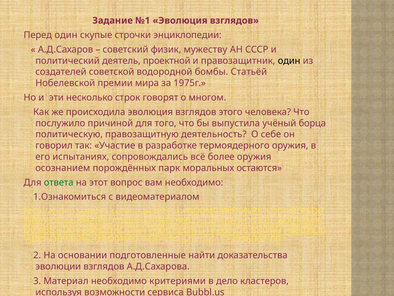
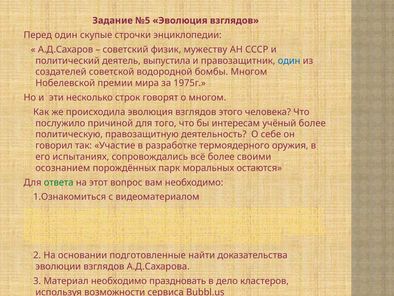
№1: №1 -> №5 (143, 20)
проектной: проектной -> выпустила (167, 61)
один colour: black -> blue (289, 61)
бомбы Статьёй: Статьёй -> Многом (249, 72)
выпустила: выпустила -> интересам (236, 123)
учёный борца: борца -> более (312, 123)
более оружия: оружия -> своими (254, 156)
критериями: критериями -> праздновать (178, 281)
